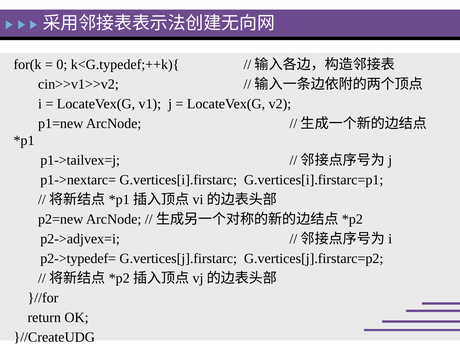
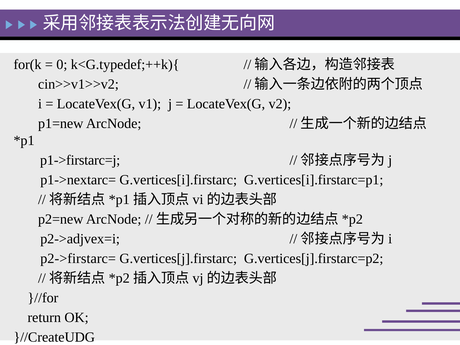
p1->tailvex=j: p1->tailvex=j -> p1->firstarc=j (80, 160)
p2->typedef=: p2->typedef= -> p2->firstarc= (78, 258)
